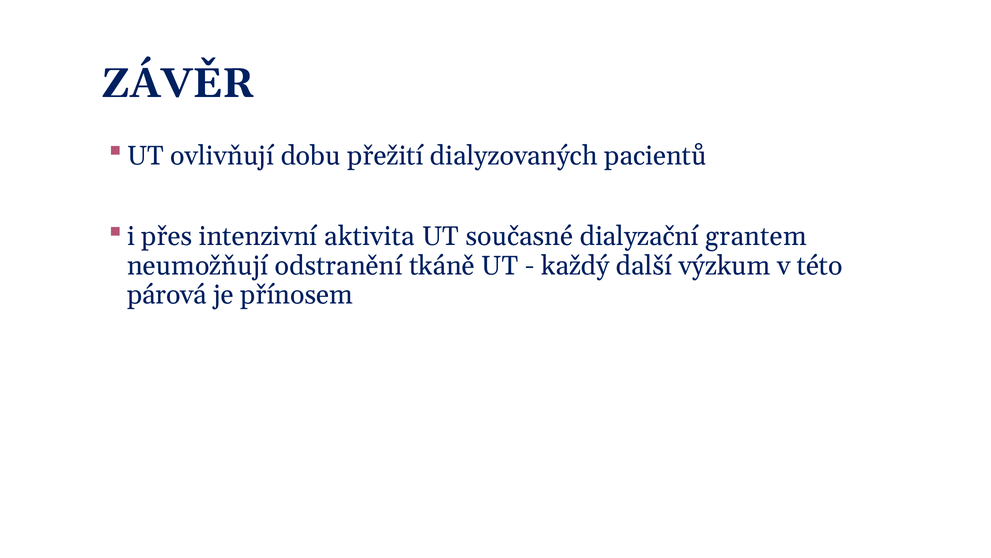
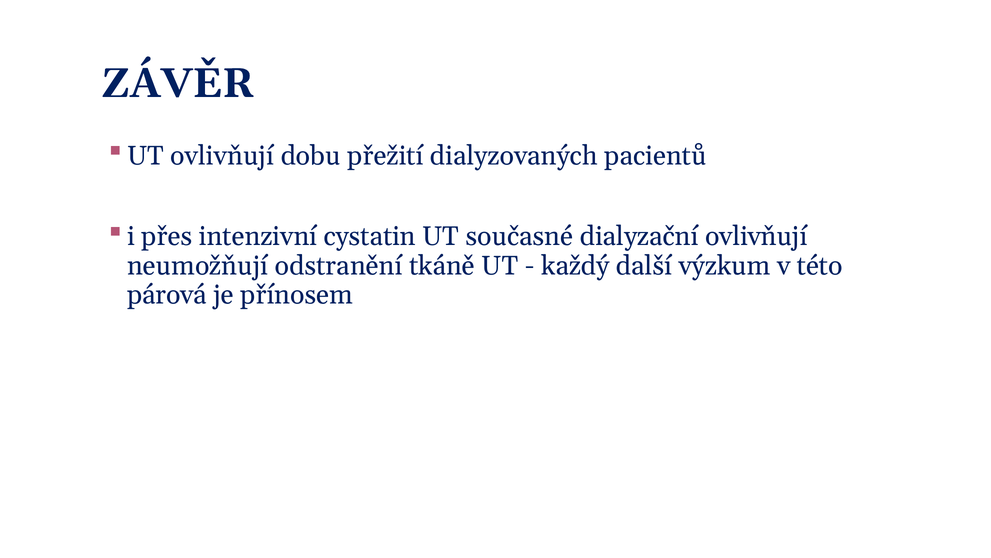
aktivita: aktivita -> cystatin (370, 236)
dialyzační grantem: grantem -> ovlivňují (756, 236)
